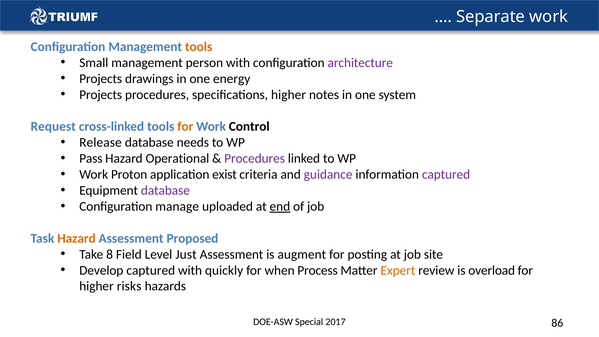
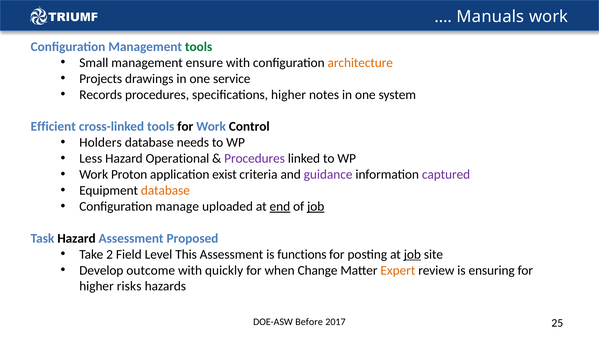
Separate: Separate -> Manuals (490, 17)
tools colour: orange -> green (199, 47)
person: person -> ensure (204, 63)
architecture colour: purple -> orange (360, 63)
energy: energy -> service (232, 79)
Projects: Projects -> Records (101, 95)
Request: Request -> Efficient (53, 127)
for colour: orange -> black (185, 127)
Release: Release -> Holders (101, 143)
Pass: Pass -> Less (91, 158)
database colour: purple -> orange (165, 190)
job underline: none -> present (316, 206)
Hazard colour: orange -> black (76, 238)
8: 8 -> 2 (110, 254)
Just: Just -> This (186, 254)
augment: augment -> functions (302, 254)
job underline: none -> present (412, 254)
Develop captured: captured -> outcome (151, 270)
Process: Process -> Change (318, 270)
overload: overload -> ensuring (492, 270)
Special: Special -> Before (309, 322)
86: 86 -> 25 (557, 323)
